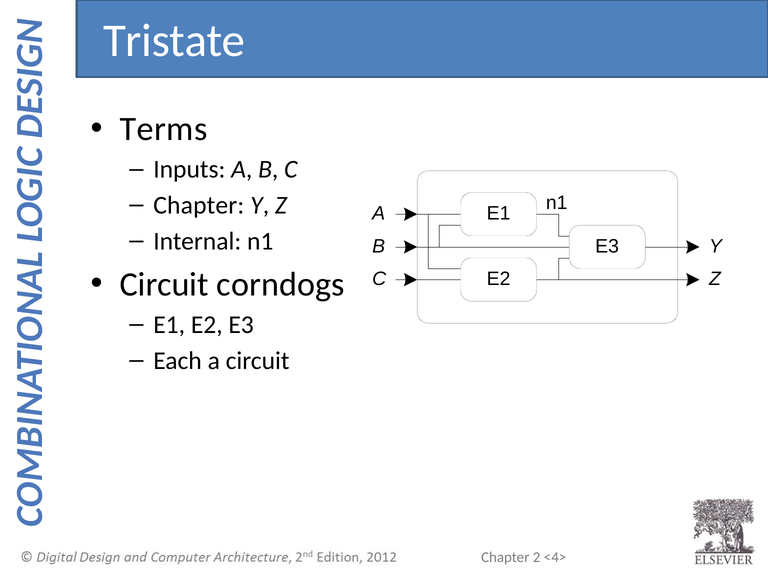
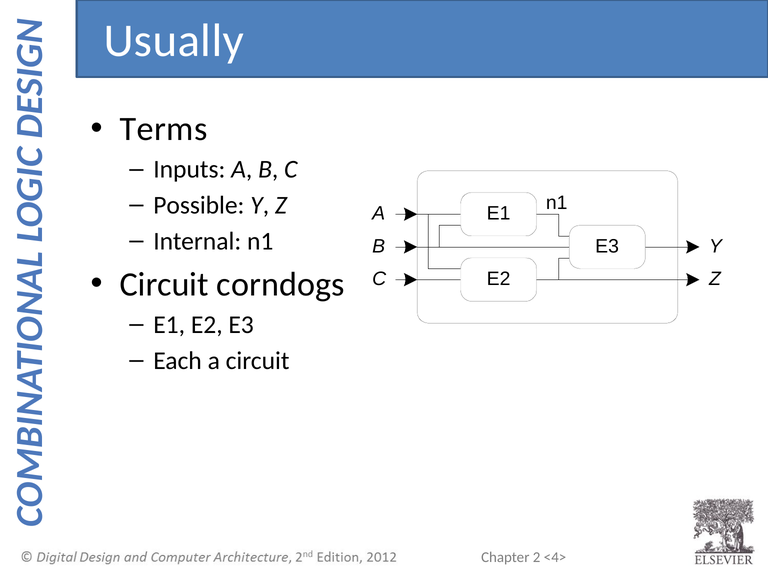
Tristate: Tristate -> Usually (174, 41)
Chapter: Chapter -> Possible (199, 205)
